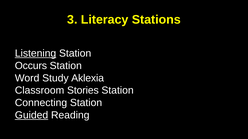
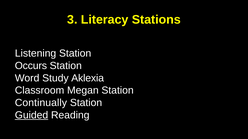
Listening underline: present -> none (36, 53)
Stories: Stories -> Megan (83, 91)
Connecting: Connecting -> Continually (41, 103)
